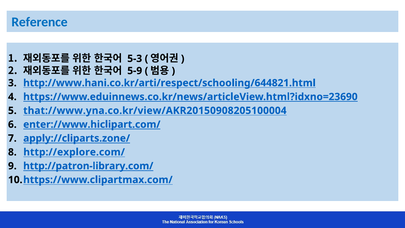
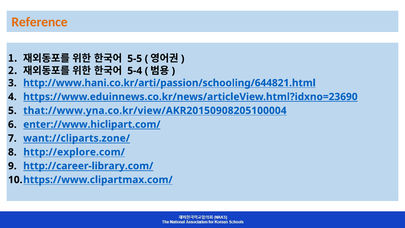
Reference colour: blue -> orange (39, 22)
5-3: 5-3 -> 5-5 (135, 59)
5-9: 5-9 -> 5-4 (135, 71)
http://www.hani.co.kr/arti/respect/schooling/644821.html: http://www.hani.co.kr/arti/respect/schooling/644821.html -> http://www.hani.co.kr/arti/passion/schooling/644821.html (169, 83)
apply://cliparts.zone/: apply://cliparts.zone/ -> want://cliparts.zone/ (77, 138)
http://patron-library.com/: http://patron-library.com/ -> http://career-library.com/ (88, 166)
